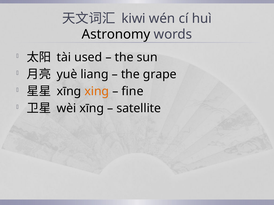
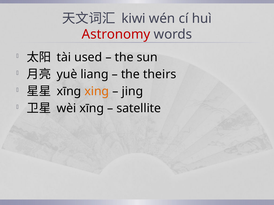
Astronomy colour: black -> red (116, 34)
grape: grape -> theirs (160, 75)
fine: fine -> jing (132, 92)
